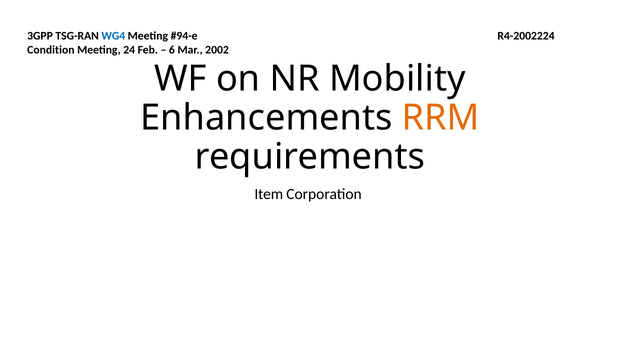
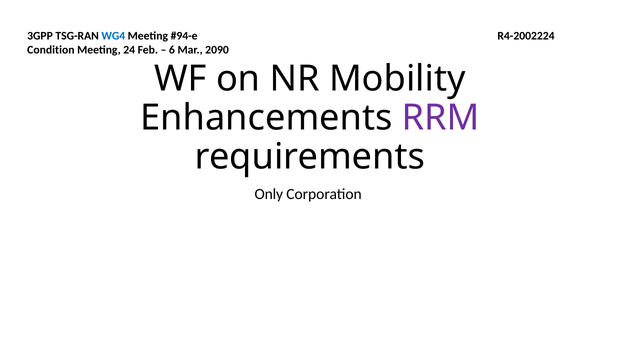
2002: 2002 -> 2090 (217, 50)
RRM colour: orange -> purple (441, 118)
Item: Item -> Only (269, 194)
